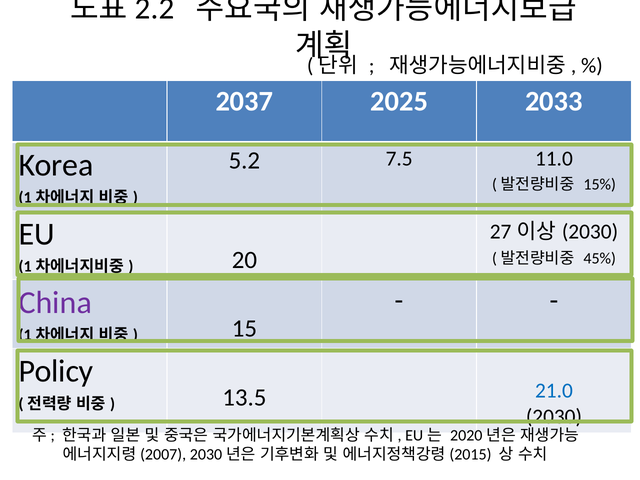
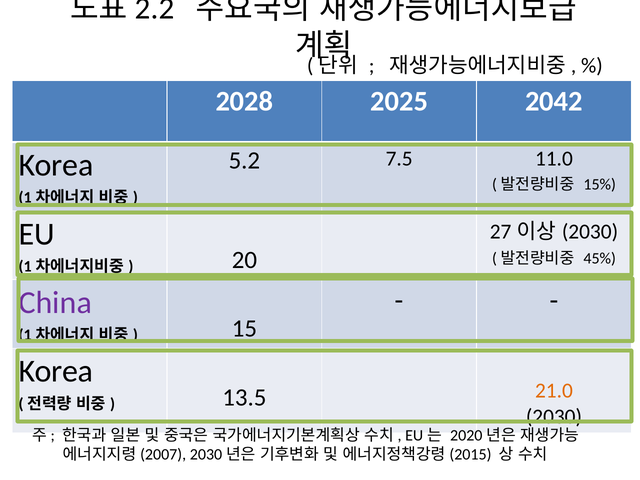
2037: 2037 -> 2028 (244, 101)
2033: 2033 -> 2042 (554, 101)
Policy: Policy -> Korea (56, 371)
21.0 colour: blue -> orange (554, 391)
